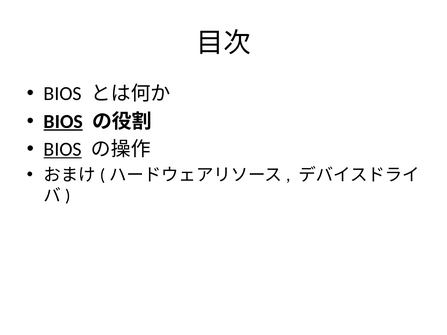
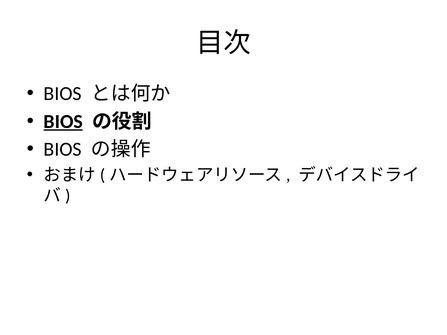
BIOS underline: present -> none (63, 149)
